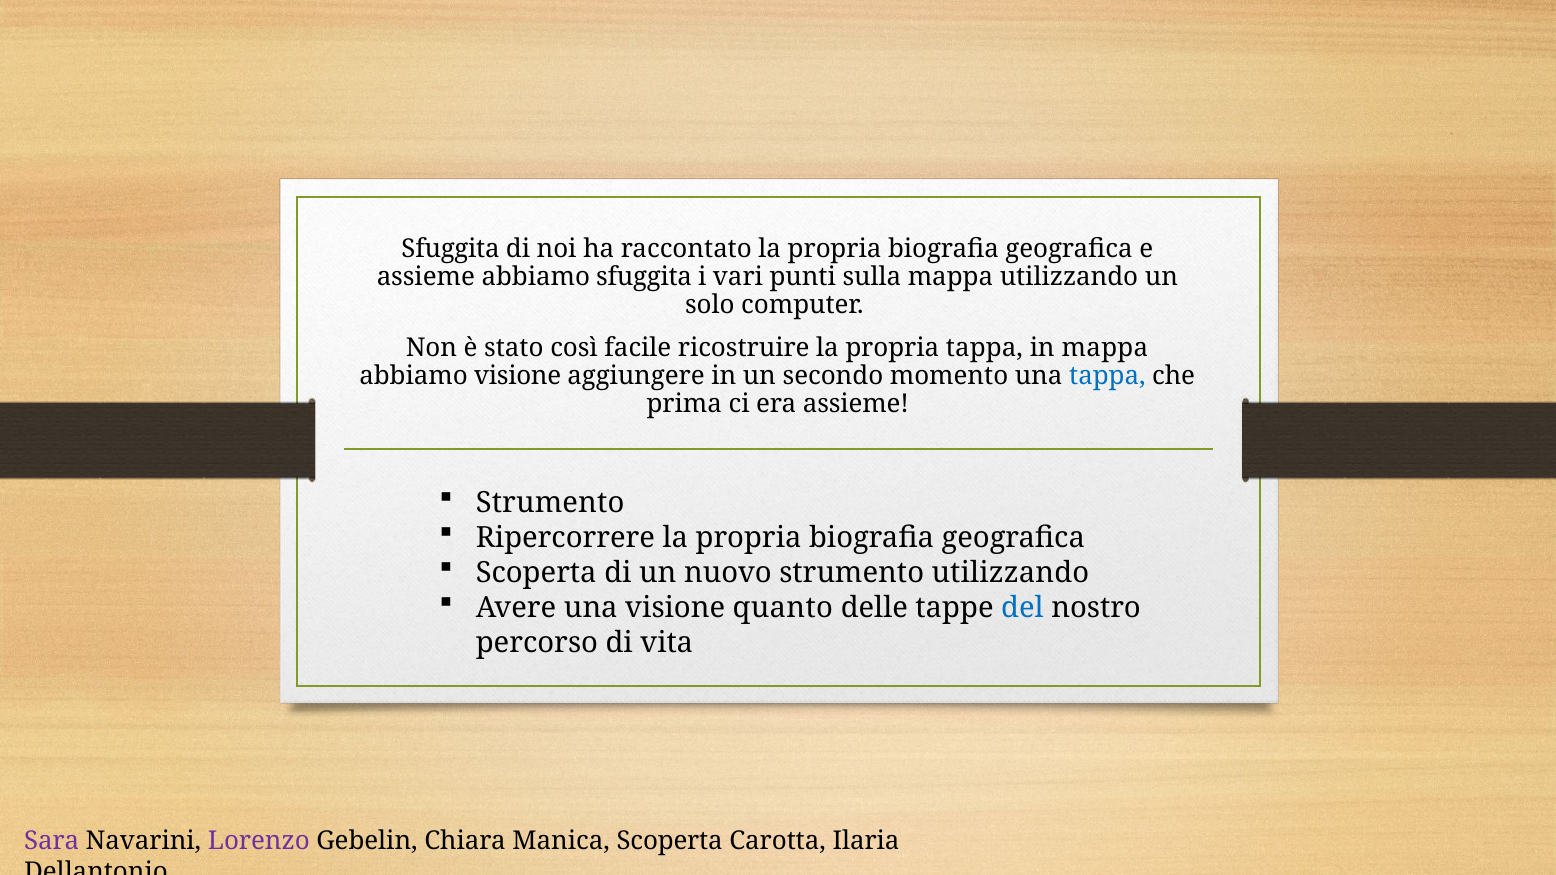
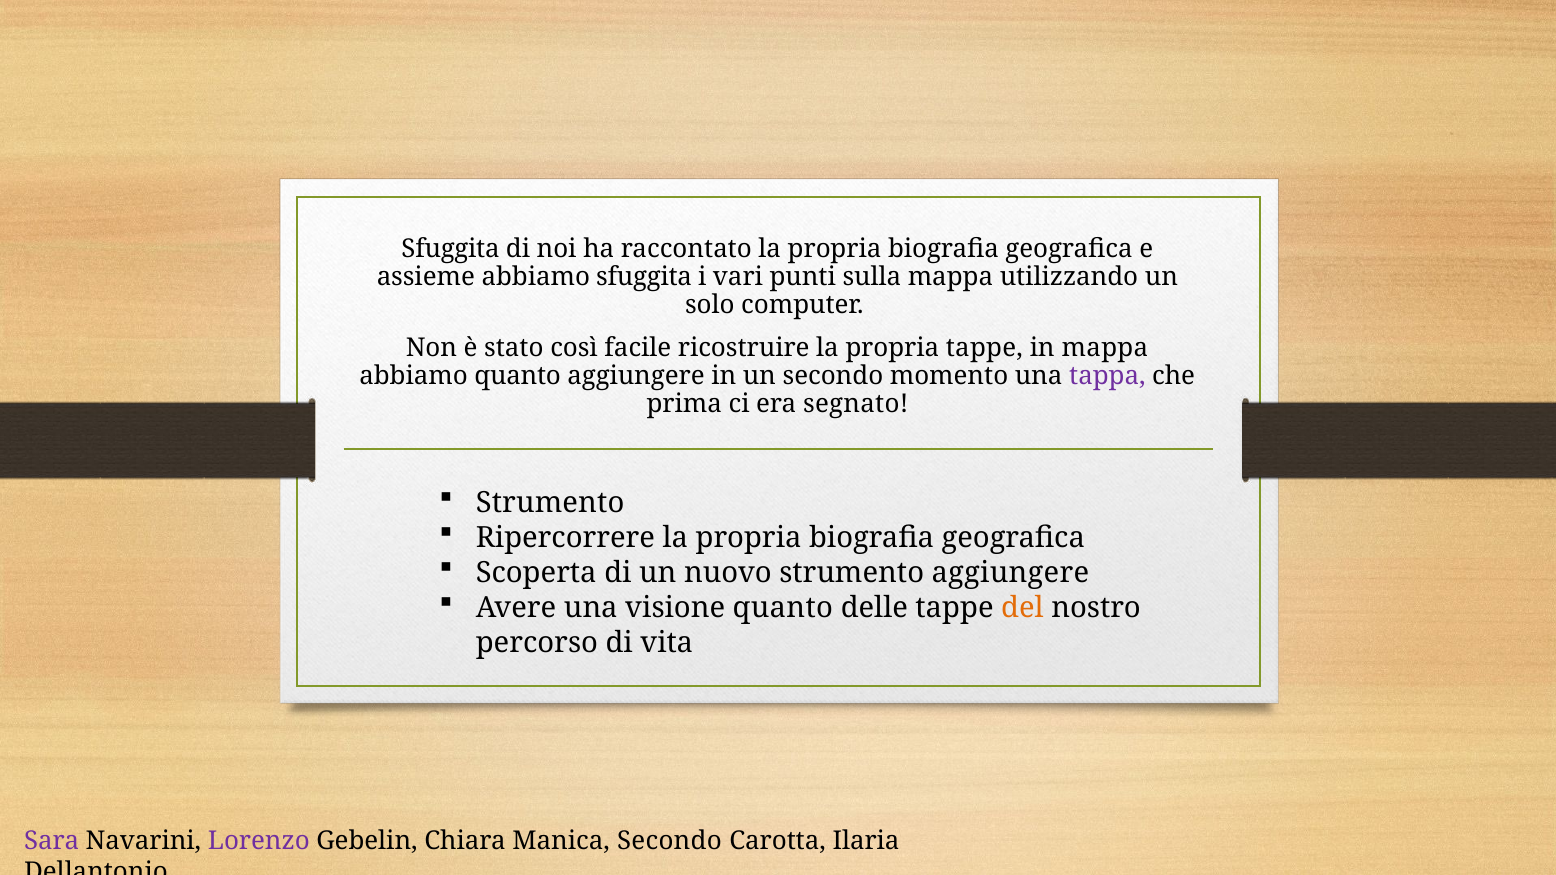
propria tappa: tappa -> tappe (984, 348)
abbiamo visione: visione -> quanto (518, 376)
tappa colour: blue -> purple (1107, 376)
era assieme: assieme -> segnato (856, 404)
strumento utilizzando: utilizzando -> aggiungere (1010, 573)
del colour: blue -> orange (1022, 608)
Manica Scoperta: Scoperta -> Secondo (669, 841)
